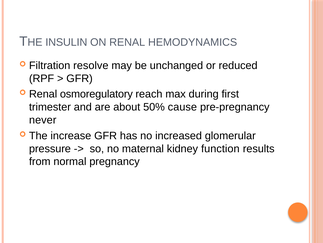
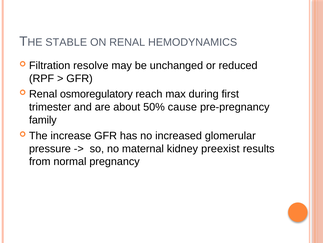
INSULIN: INSULIN -> STABLE (66, 42)
never: never -> family (43, 120)
function: function -> preexist (220, 148)
